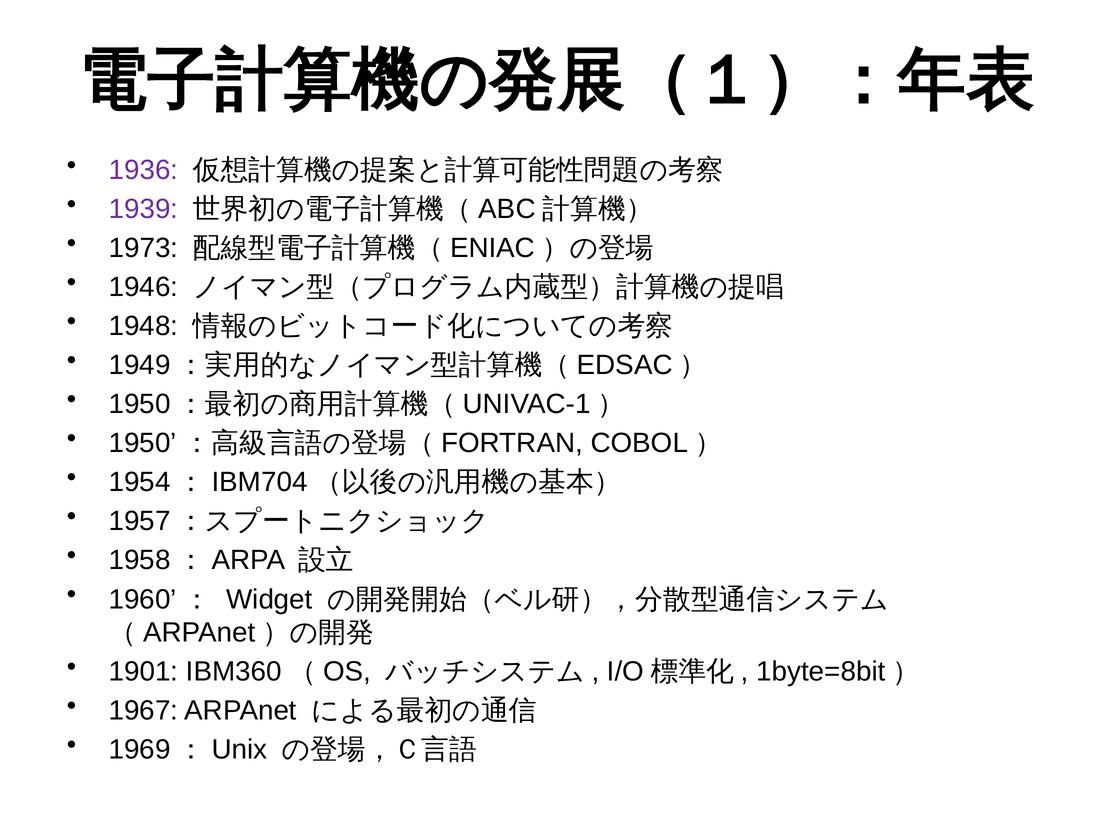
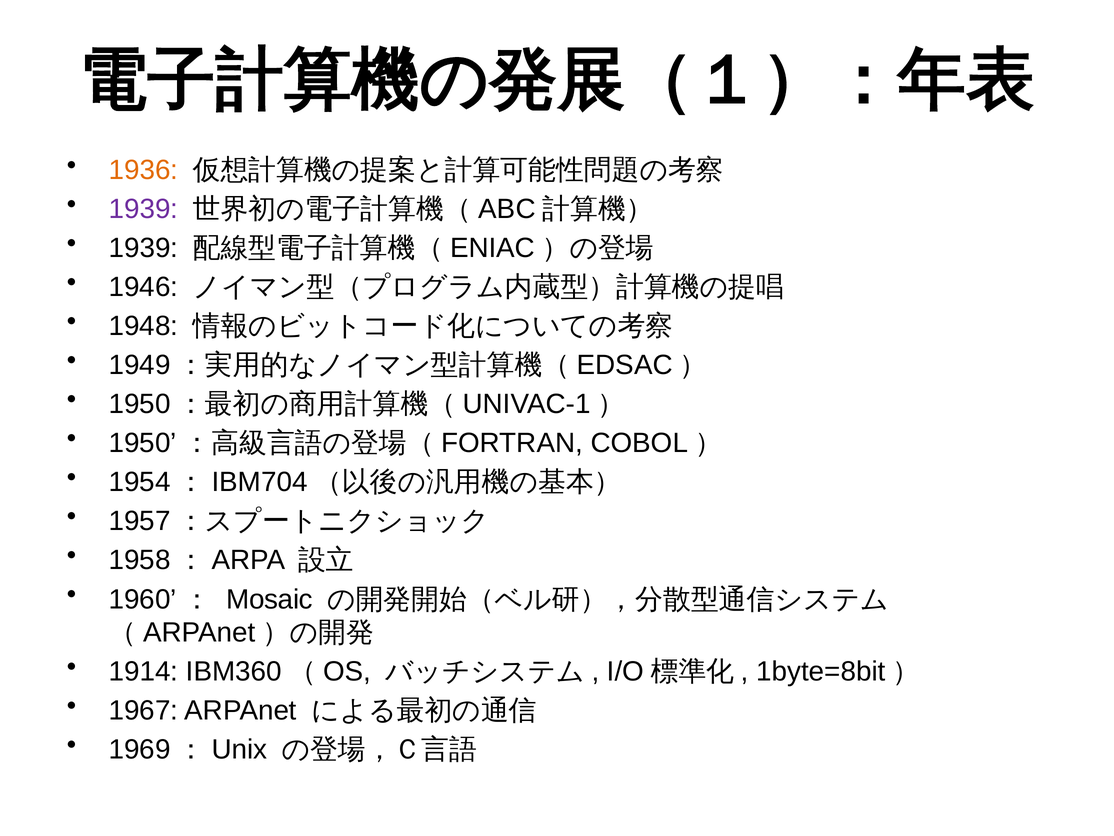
1936 colour: purple -> orange (143, 170)
1973: 1973 -> 1939 (143, 248)
Widget: Widget -> Mosaic (269, 599)
1901: 1901 -> 1914 (143, 671)
